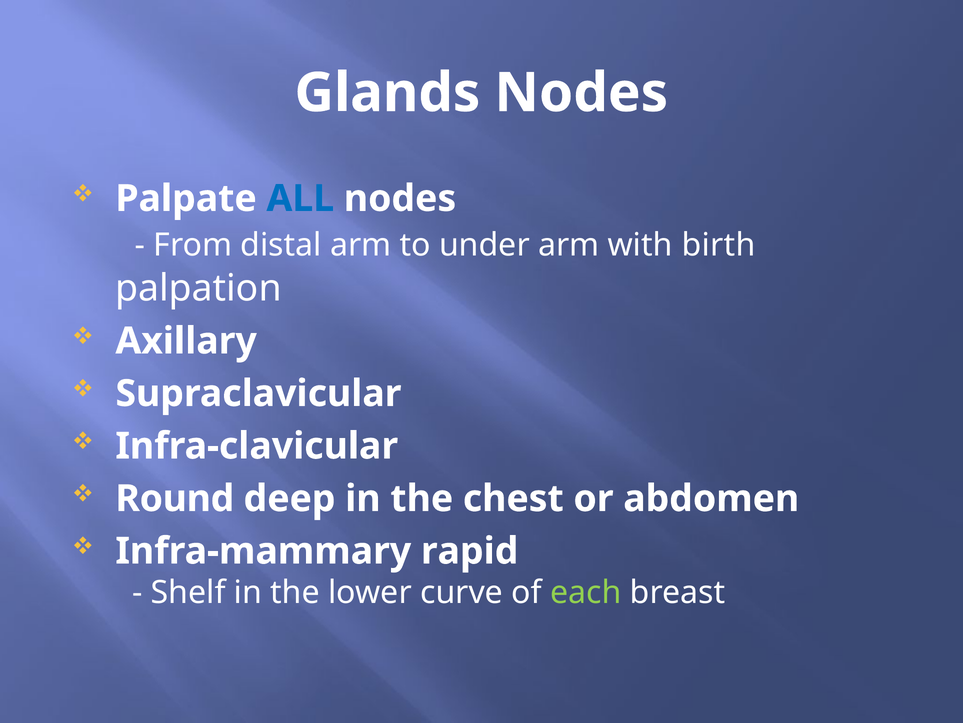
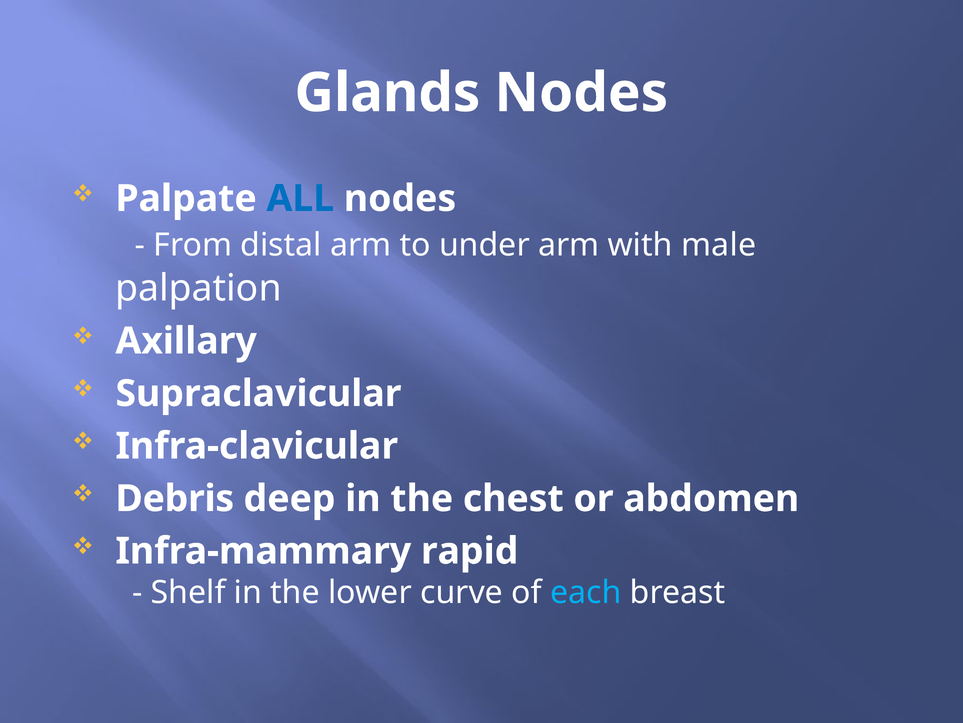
birth: birth -> male (719, 245)
Round: Round -> Debris (175, 498)
each colour: light green -> light blue (586, 592)
